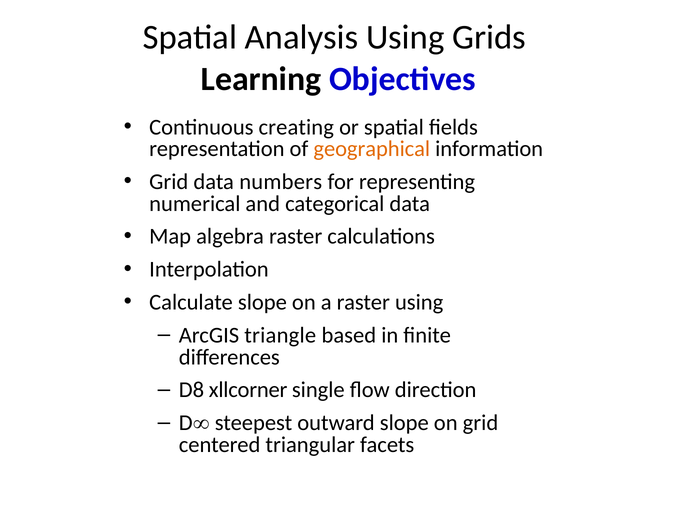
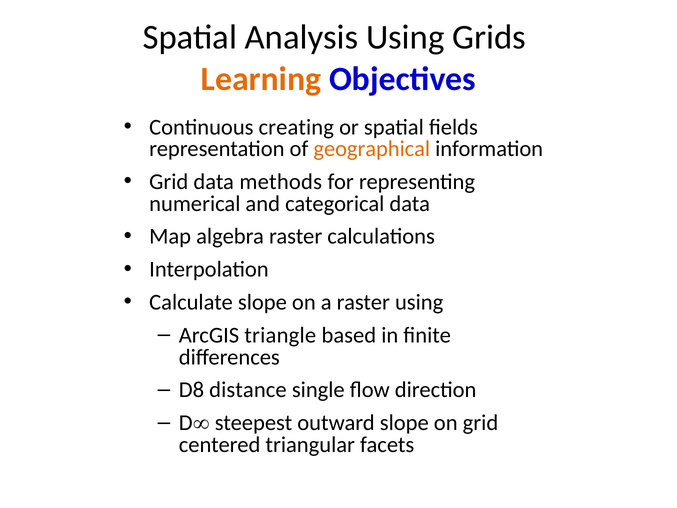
Learning colour: black -> orange (261, 79)
numbers: numbers -> methods (281, 182)
xllcorner: xllcorner -> distance (248, 390)
